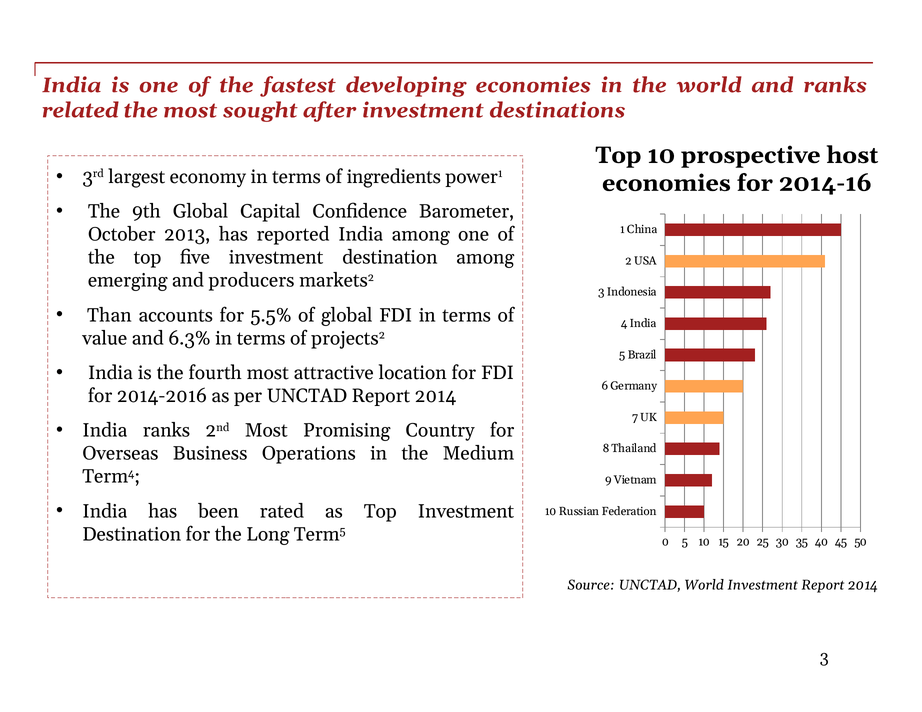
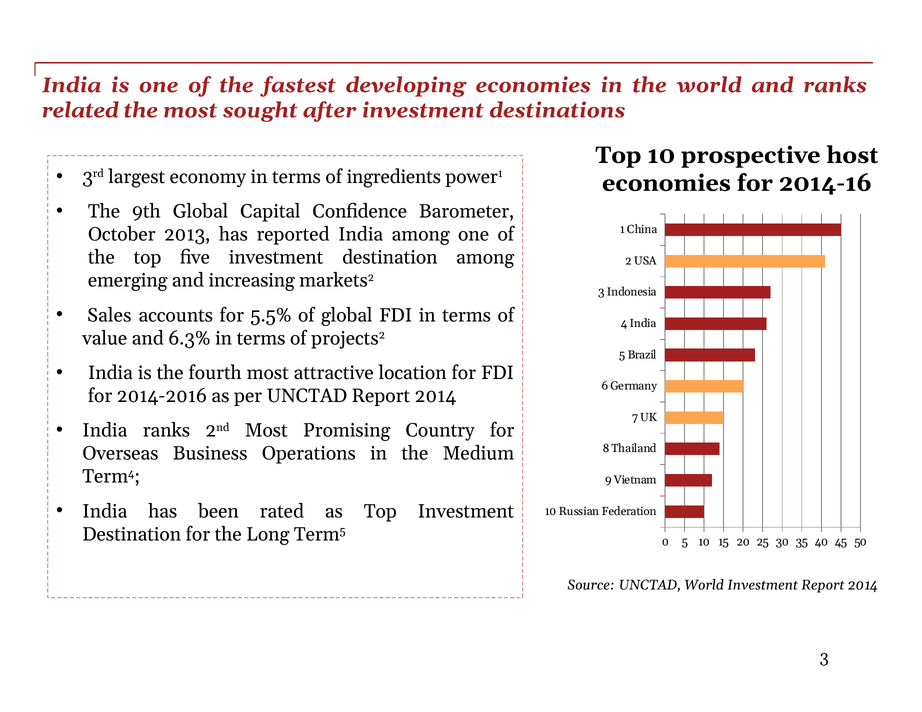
producers: producers -> increasing (252, 281)
Than: Than -> Sales (109, 315)
